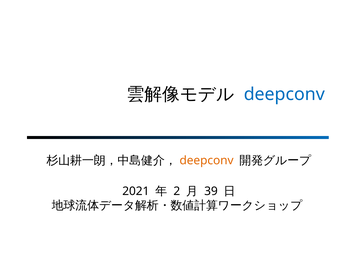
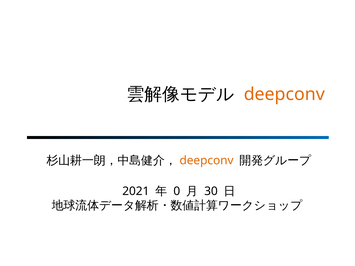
deepconv colour: blue -> orange (284, 94)
2: 2 -> 0 (177, 191)
39: 39 -> 30 (211, 191)
